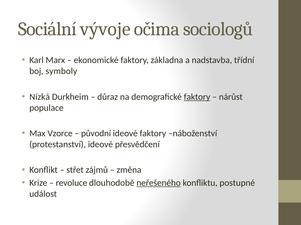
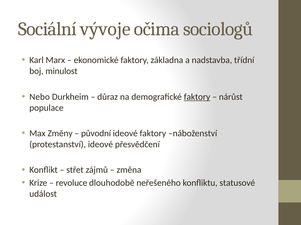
symboly: symboly -> minulost (61, 71)
Nízká: Nízká -> Nebo (40, 97)
Vzorce: Vzorce -> Změny (60, 134)
neřešeného underline: present -> none (159, 183)
postupné: postupné -> statusové (237, 183)
